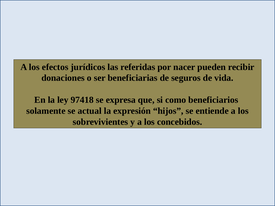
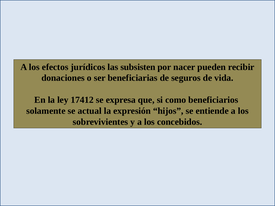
referidas: referidas -> subsisten (138, 67)
97418: 97418 -> 17412 (82, 100)
